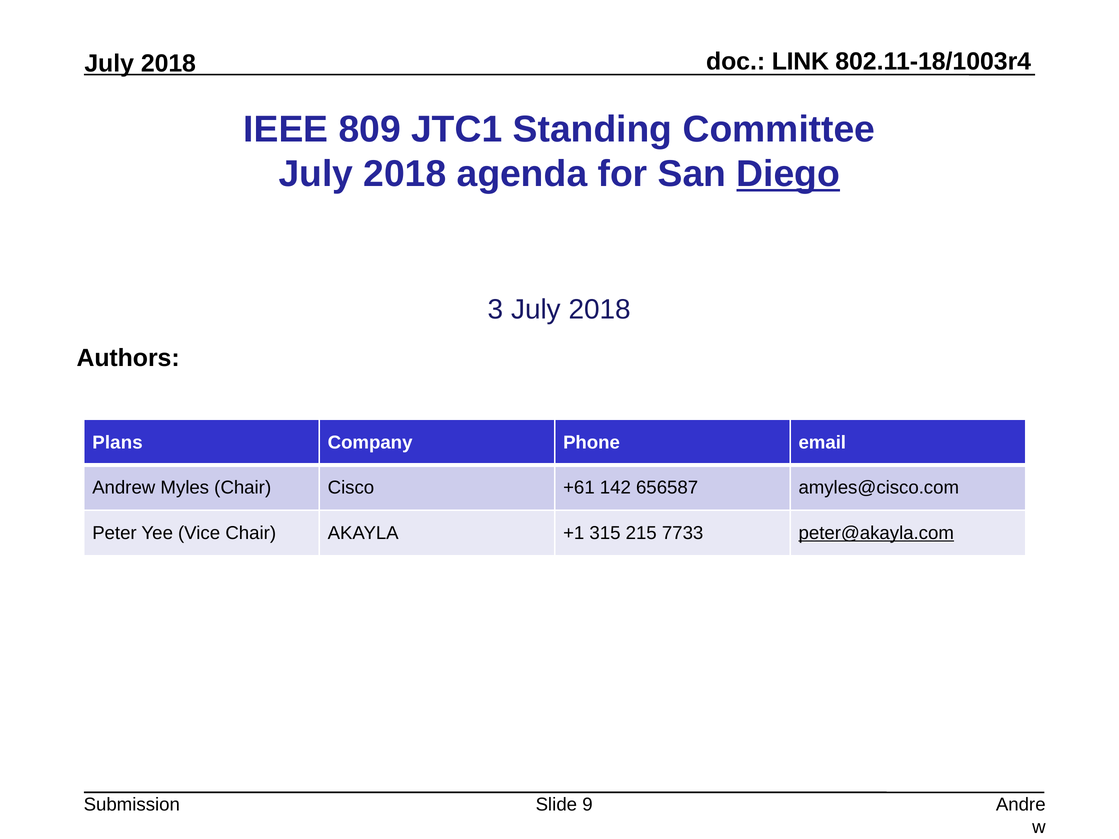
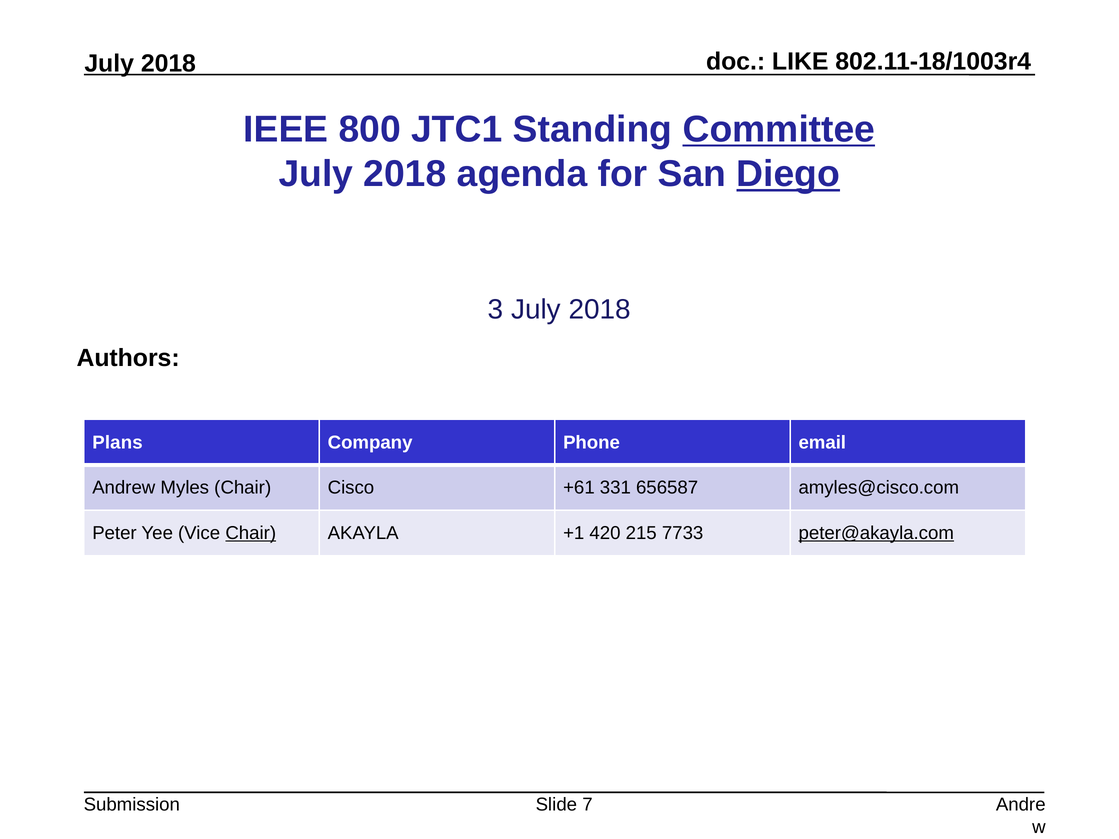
LINK: LINK -> LIKE (800, 61)
809: 809 -> 800 (370, 129)
Committee underline: none -> present (779, 129)
142: 142 -> 331 (615, 488)
Chair underline: none -> present (251, 533)
315: 315 -> 420 (605, 533)
9: 9 -> 7 (588, 805)
